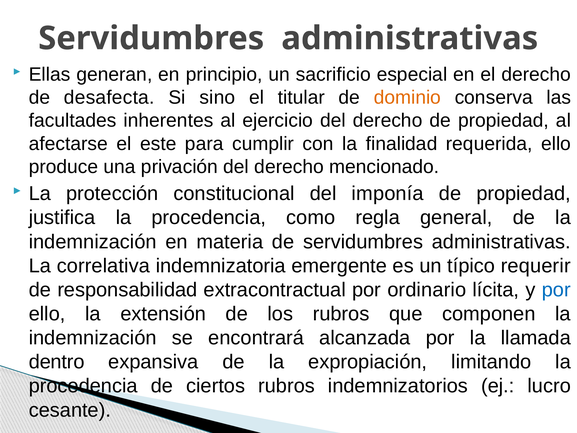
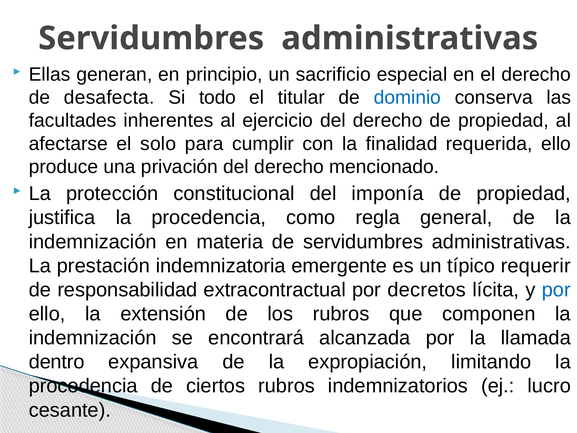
sino: sino -> todo (218, 97)
dominio colour: orange -> blue (407, 97)
este: este -> solo (158, 144)
correlativa: correlativa -> prestación (103, 266)
ordinario: ordinario -> decretos (427, 290)
